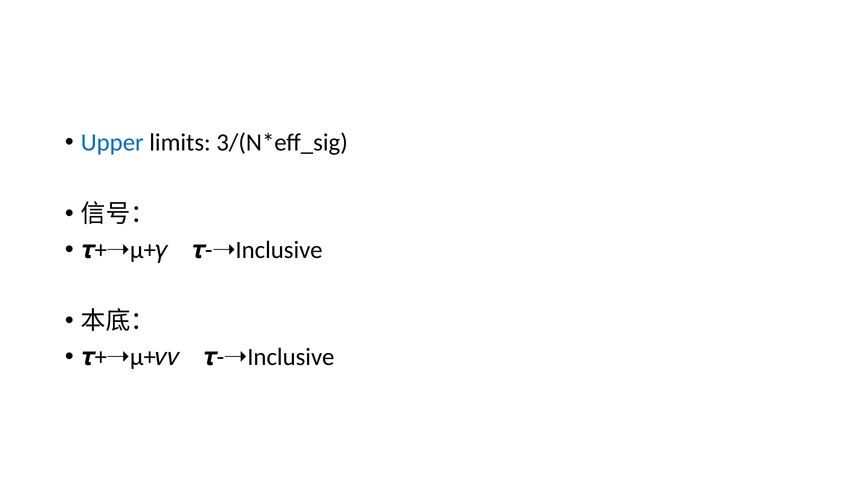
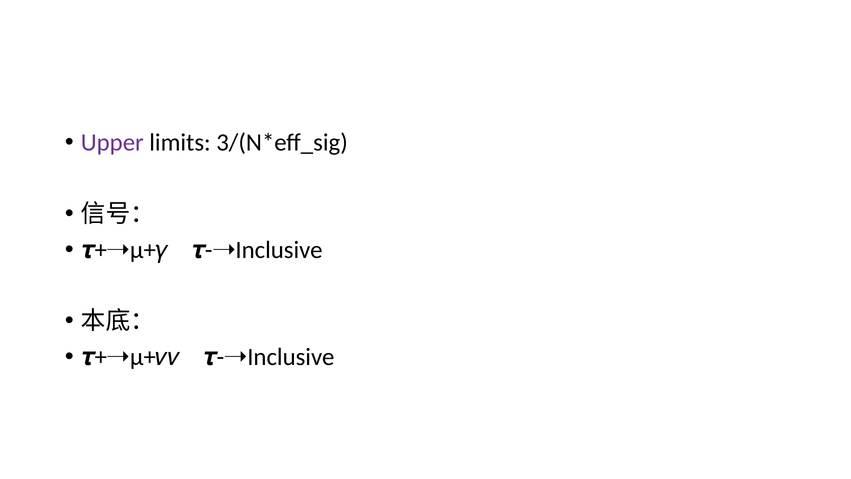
Upper colour: blue -> purple (112, 143)
